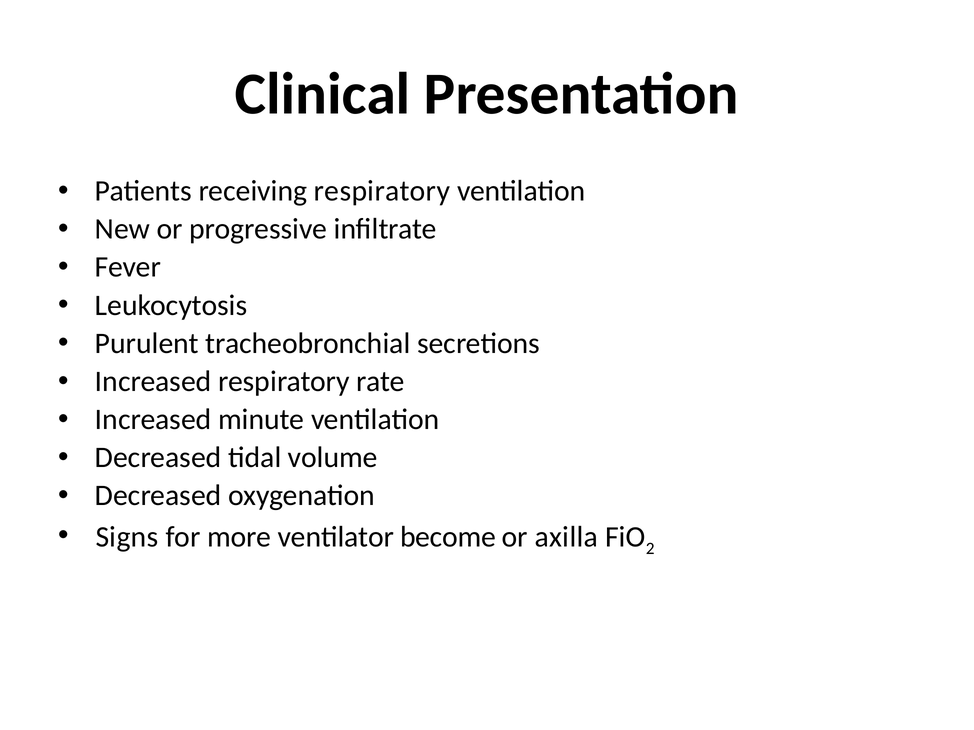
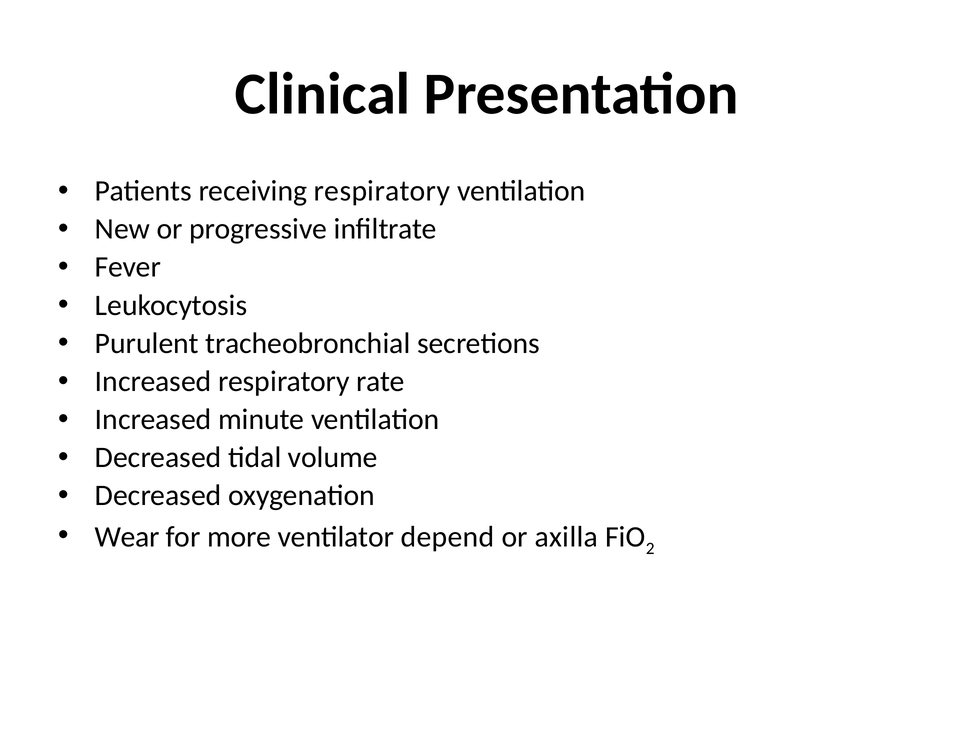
Signs: Signs -> Wear (127, 537)
become: become -> depend (448, 537)
